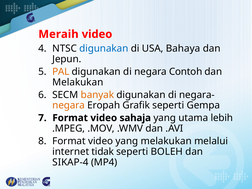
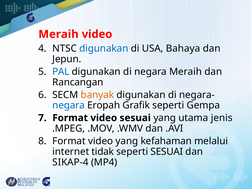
PAL colour: orange -> blue (61, 72)
negara Contoh: Contoh -> Meraih (186, 72)
Melakukan: Melakukan -> Rancangan (78, 82)
negara colour: orange -> blue (69, 105)
video sahaja: sahaja -> sesuai (135, 118)
lebih: lebih -> jenis (222, 118)
yang melakukan: melakukan -> kefahaman (166, 141)
seperti BOLEH: BOLEH -> SESUAI (167, 152)
